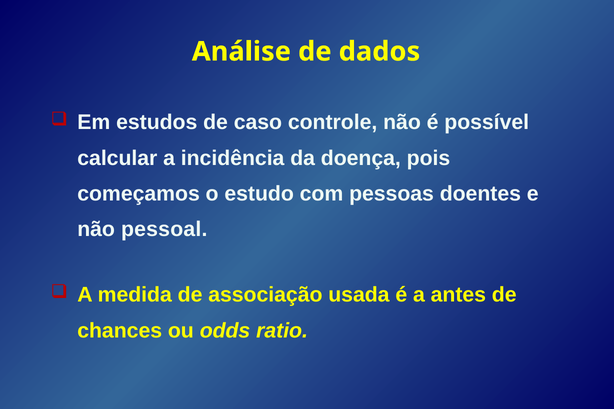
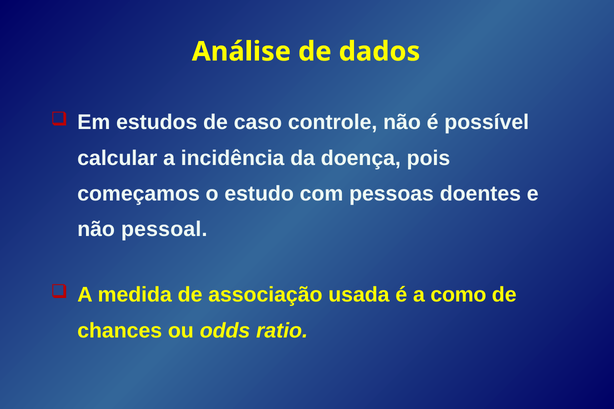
antes: antes -> como (458, 295)
